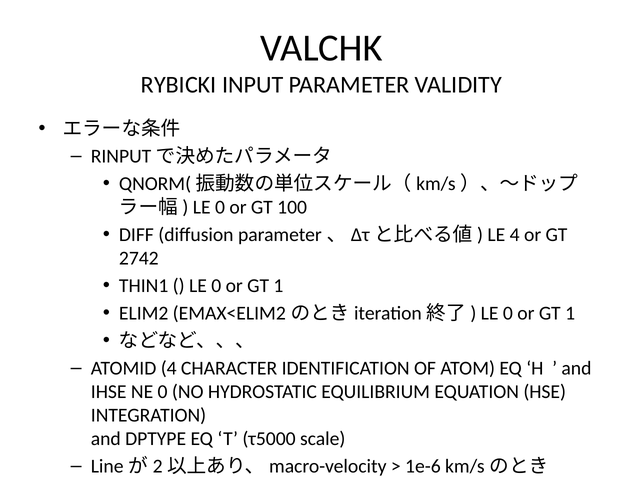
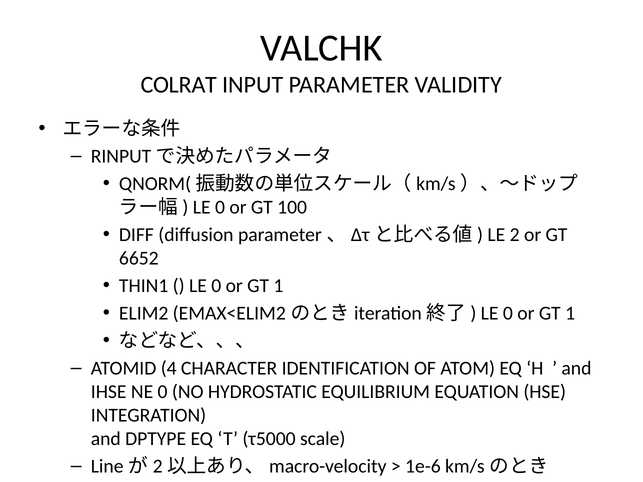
RYBICKI: RYBICKI -> COLRAT (179, 85)
LE 4: 4 -> 2 (515, 235)
2742: 2742 -> 6652 (139, 259)
